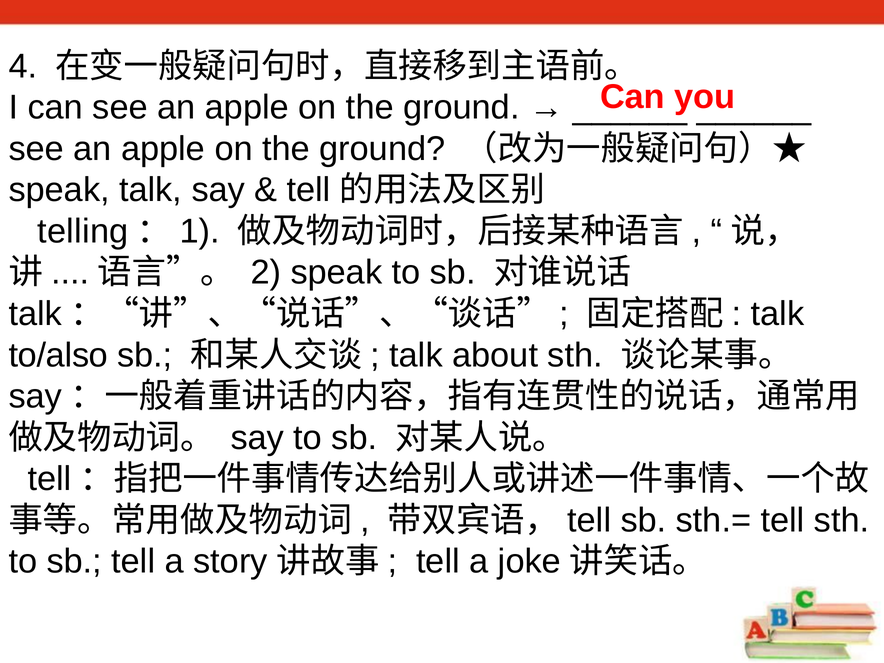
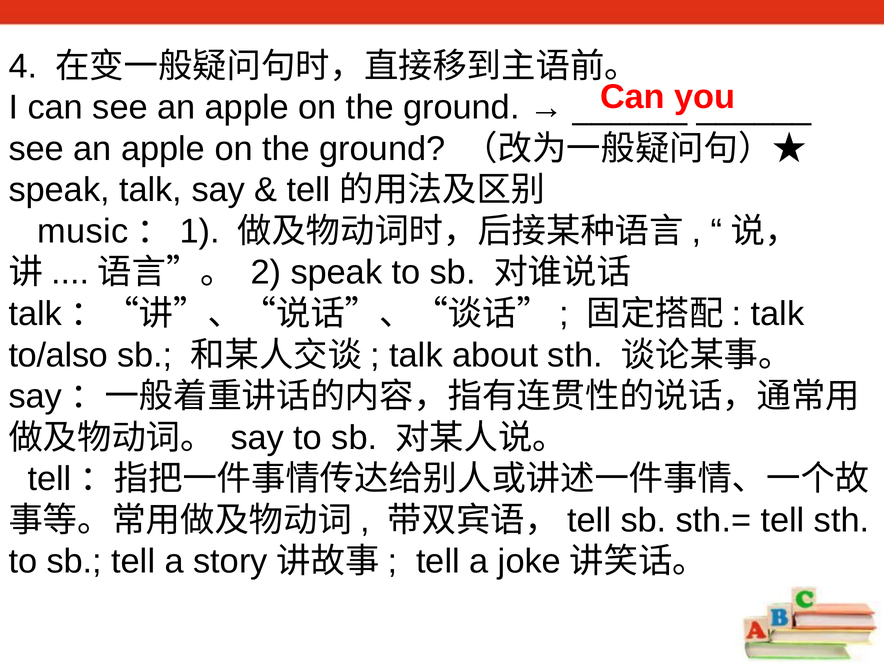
telling: telling -> music (83, 231)
